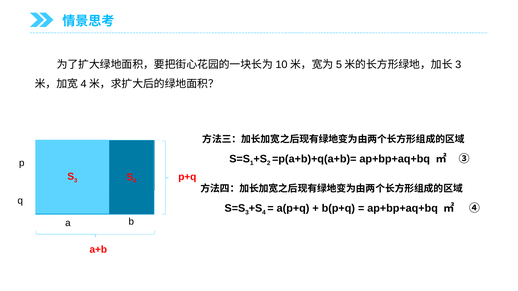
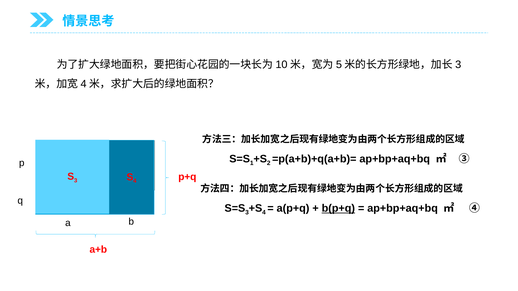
b(p+q underline: none -> present (338, 209)
